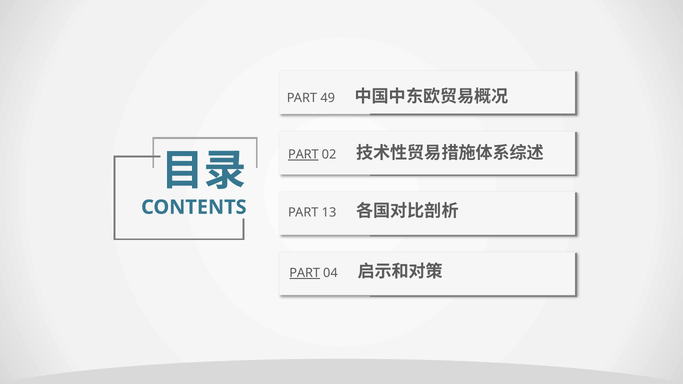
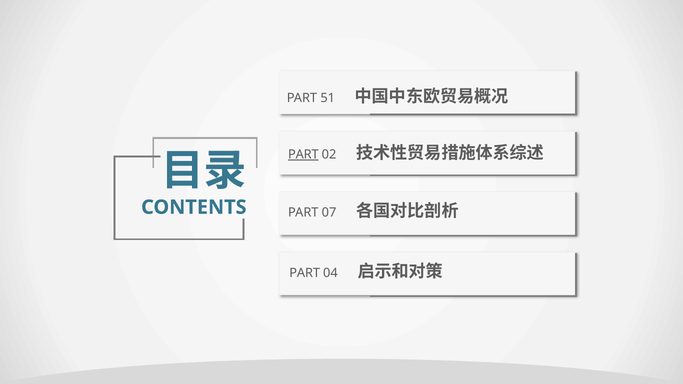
49: 49 -> 51 (328, 98)
13: 13 -> 07 (329, 212)
PART underline: present -> none (305, 273)
